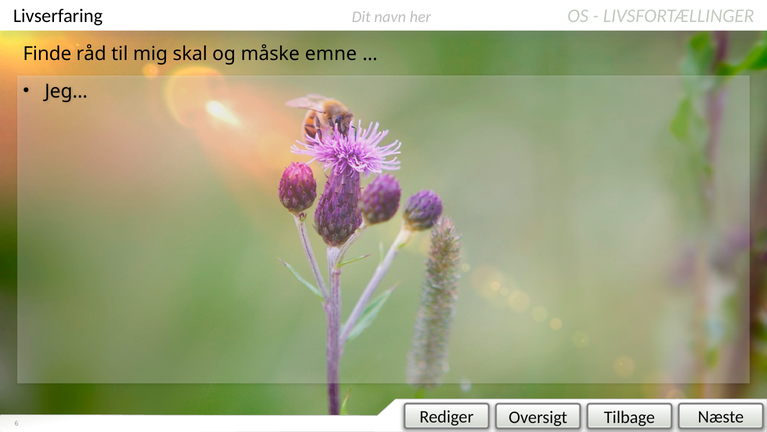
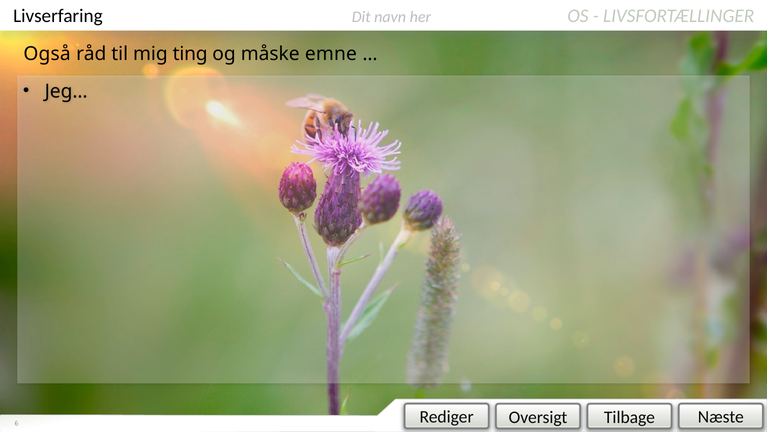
Finde: Finde -> Også (47, 54)
skal: skal -> ting (190, 54)
